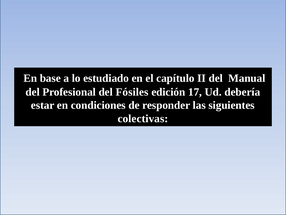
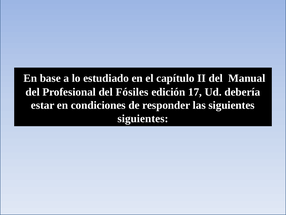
colectivas: colectivas -> siguientes (143, 118)
